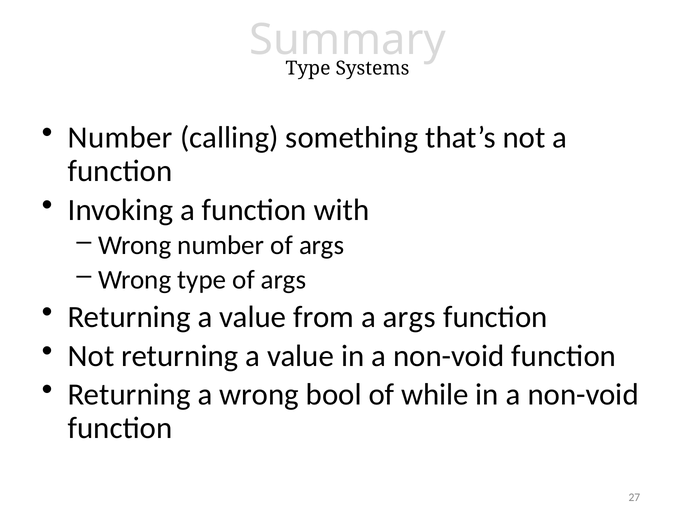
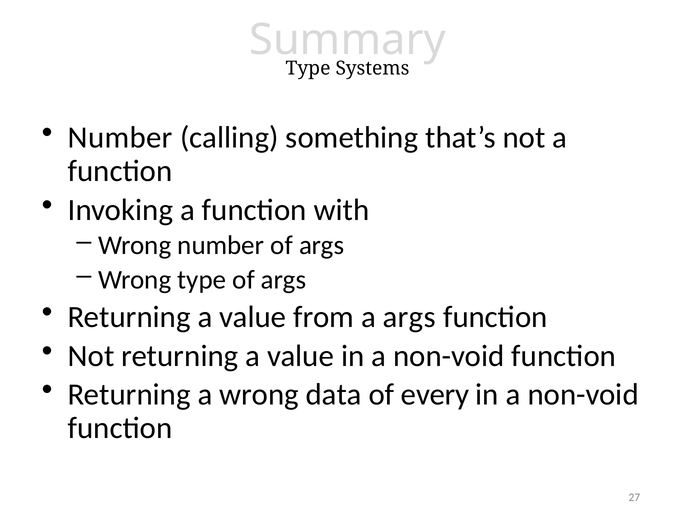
bool: bool -> data (334, 395)
while: while -> every (435, 395)
